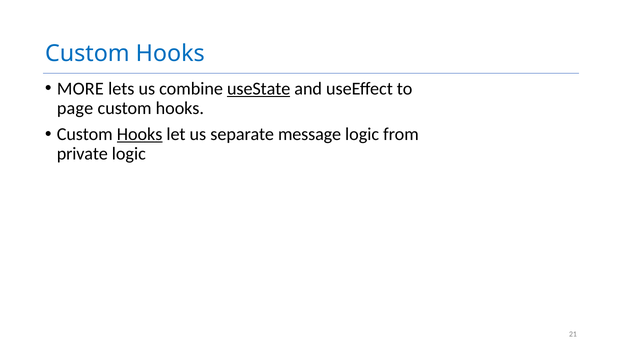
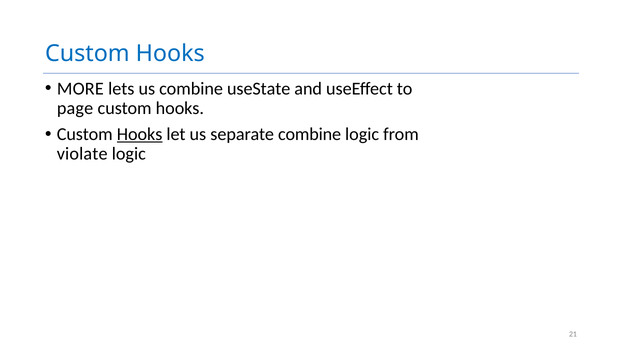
useState underline: present -> none (259, 89)
separate message: message -> combine (310, 134)
private: private -> violate (82, 154)
